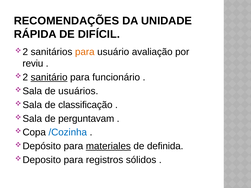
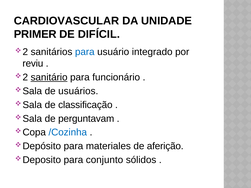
RECOMENDAÇÕES: RECOMENDAÇÕES -> CARDIOVASCULAR (66, 21)
RÁPIDA: RÁPIDA -> PRIMER (35, 34)
para colour: orange -> blue (85, 52)
avaliação: avaliação -> integrado (152, 52)
materiales underline: present -> none (108, 146)
definida: definida -> aferição (165, 146)
registros: registros -> conjunto (105, 160)
